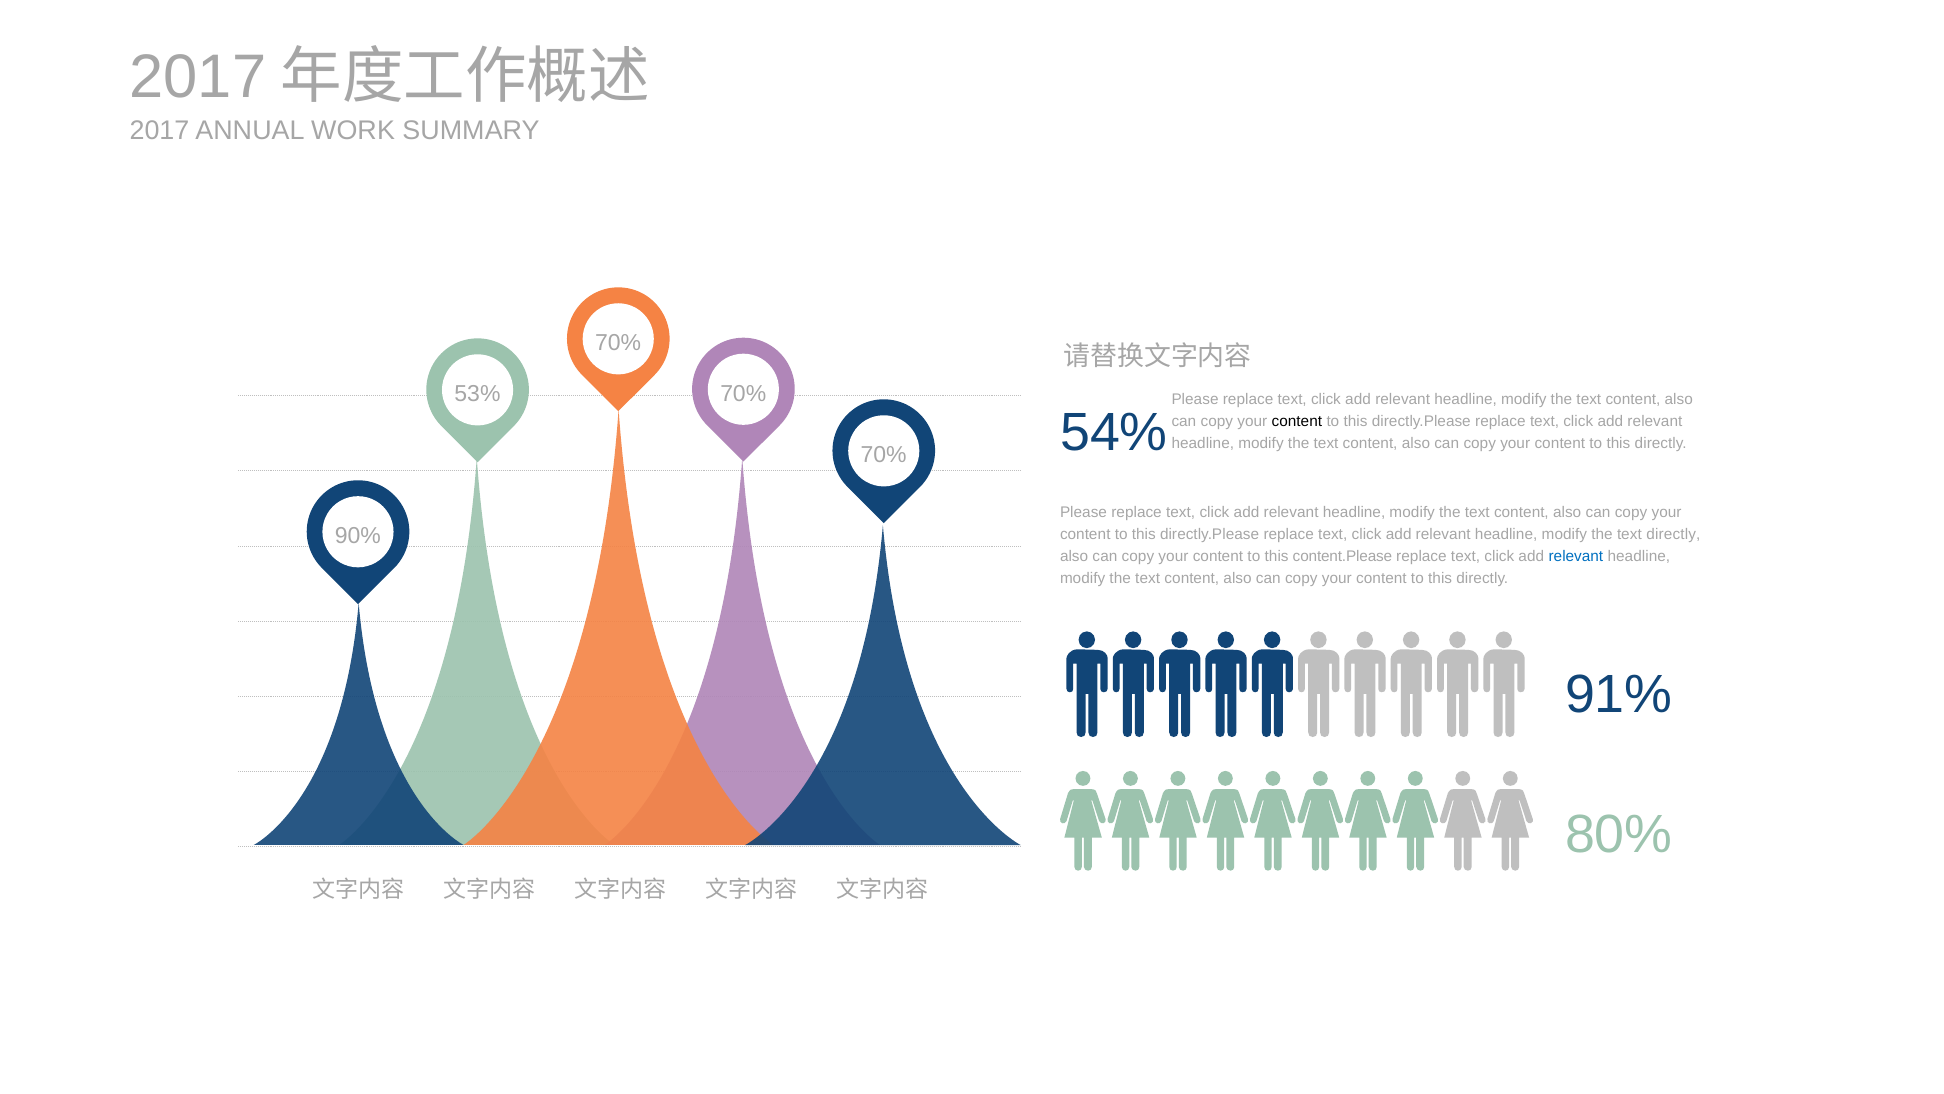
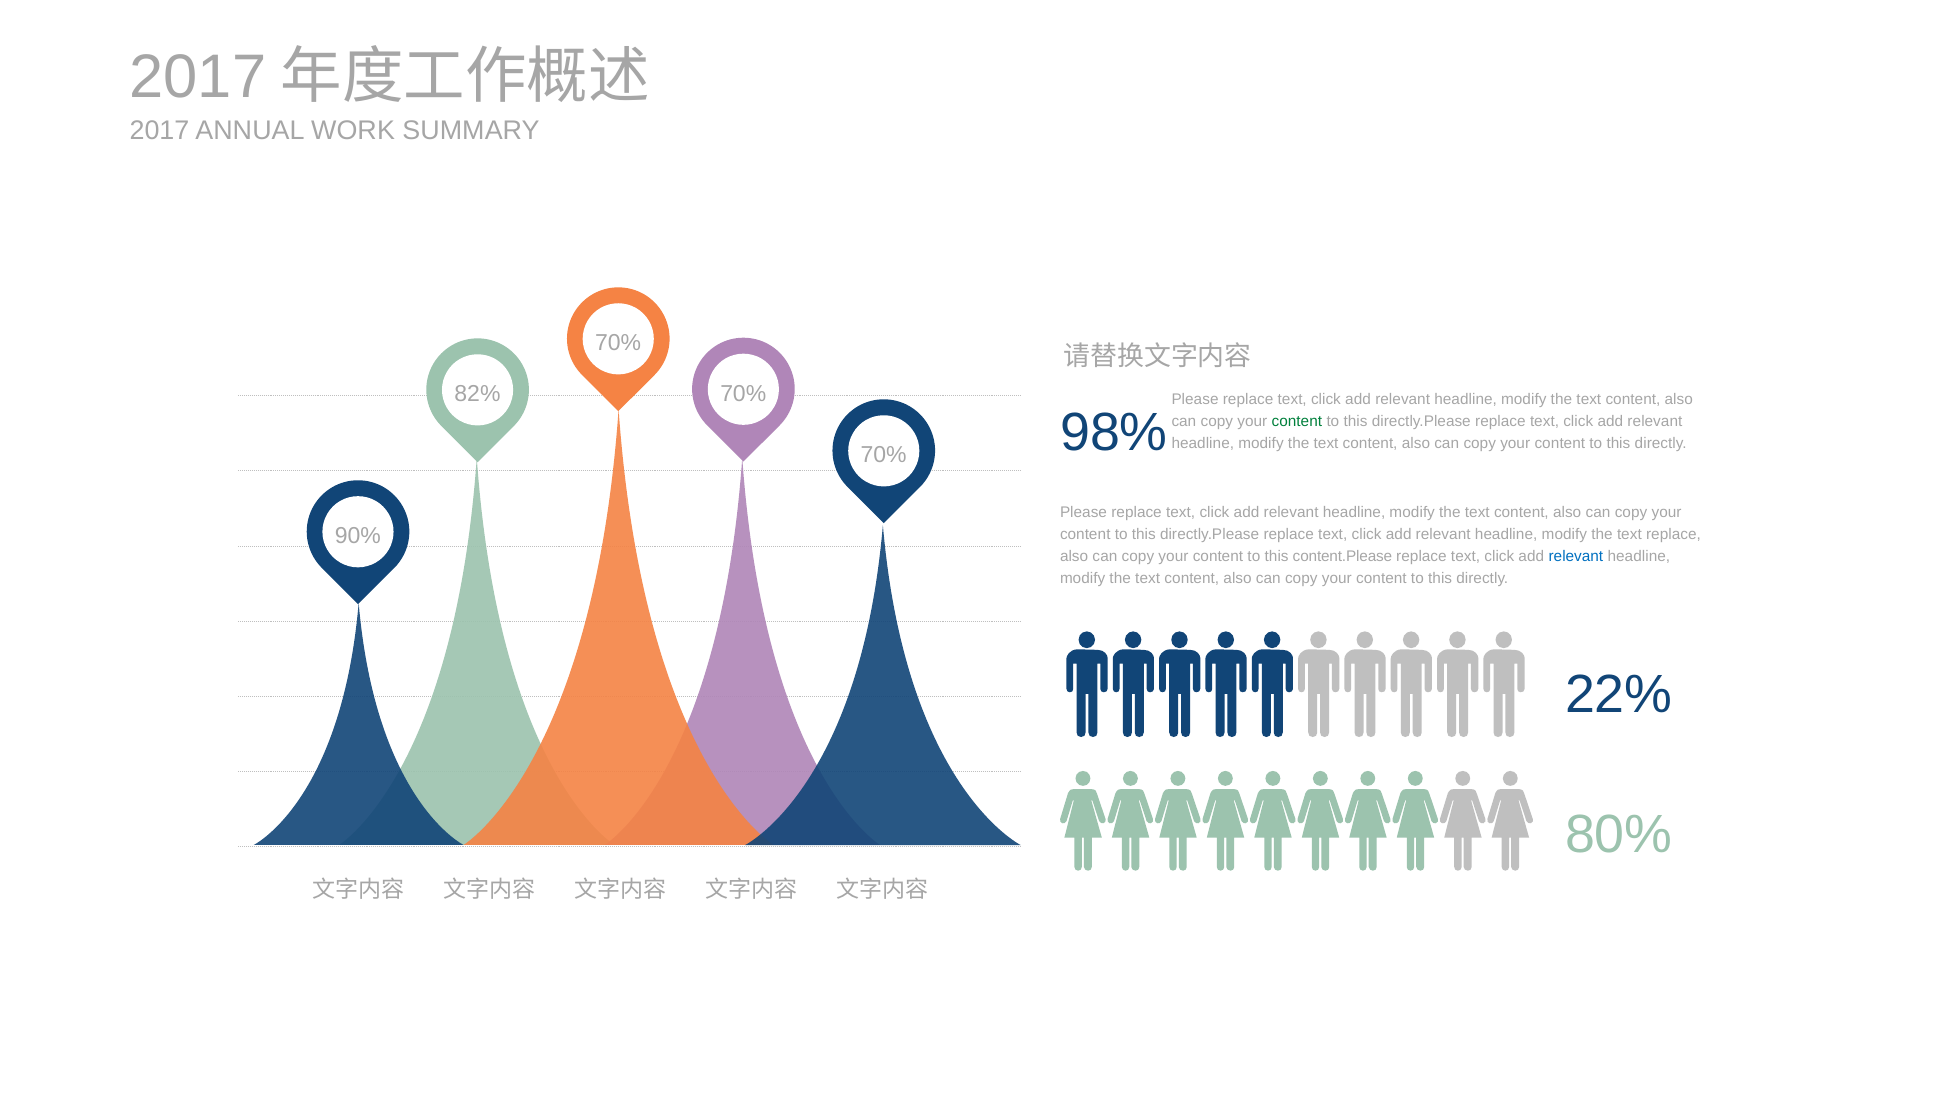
53%: 53% -> 82% (477, 394)
54%: 54% -> 98% (1114, 433)
content colour: black -> green (1297, 421)
text directly: directly -> replace (1673, 534)
91%: 91% -> 22% (1619, 694)
